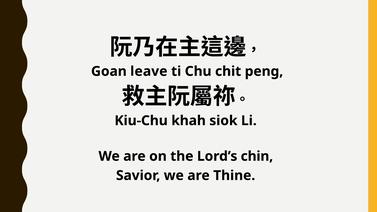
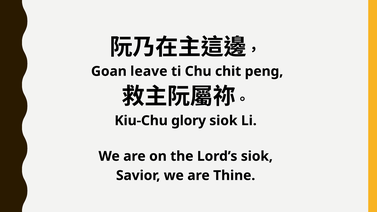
khah: khah -> glory (189, 121)
Lord’s chin: chin -> siok (257, 156)
